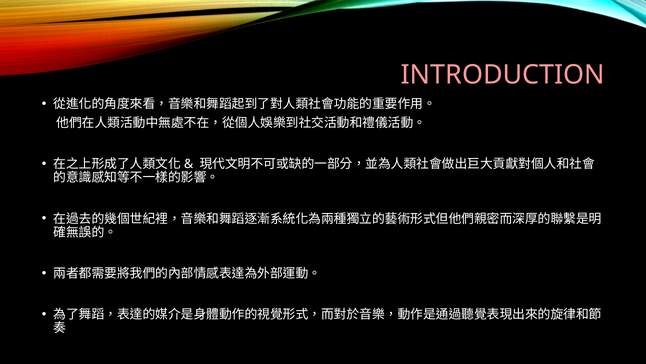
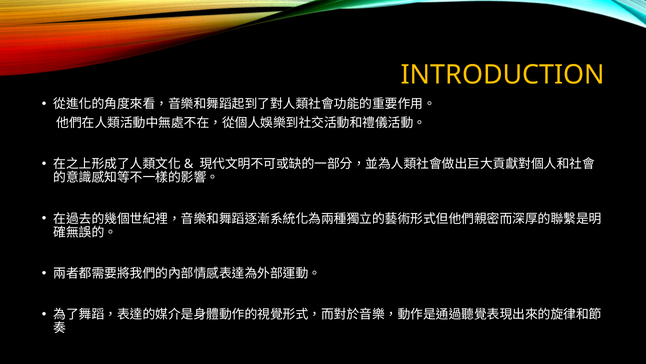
INTRODUCTION colour: pink -> yellow (503, 75)
